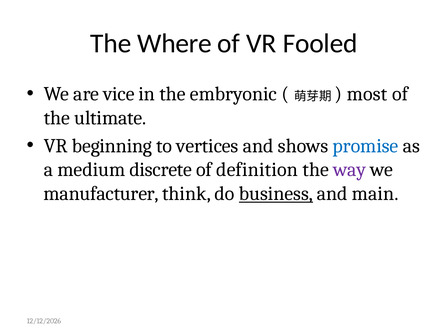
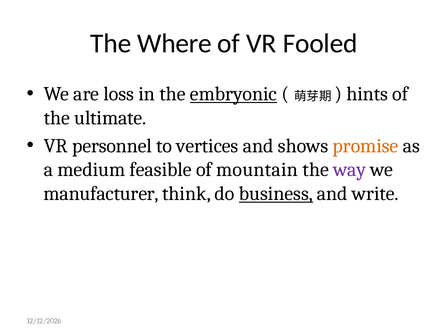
vice: vice -> loss (119, 94)
embryonic underline: none -> present (233, 94)
most: most -> hints (367, 94)
beginning: beginning -> personnel (112, 146)
promise colour: blue -> orange (365, 146)
discrete: discrete -> feasible (161, 170)
definition: definition -> mountain (257, 170)
main: main -> write (375, 194)
